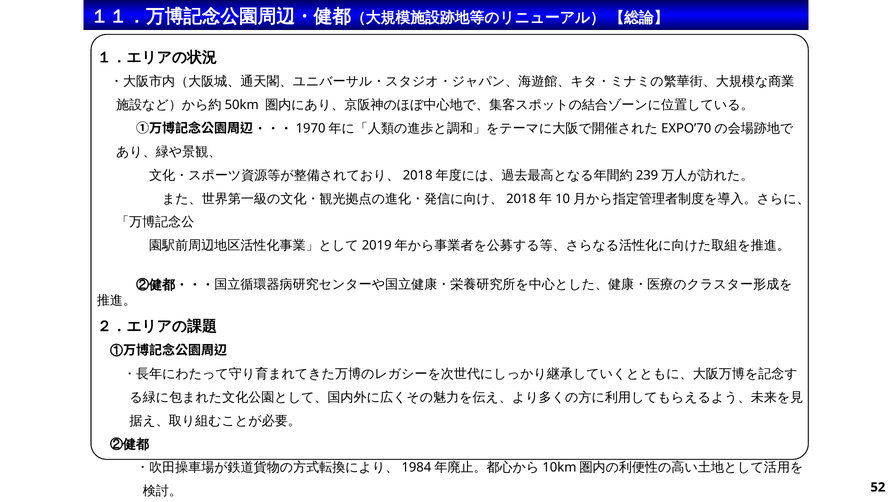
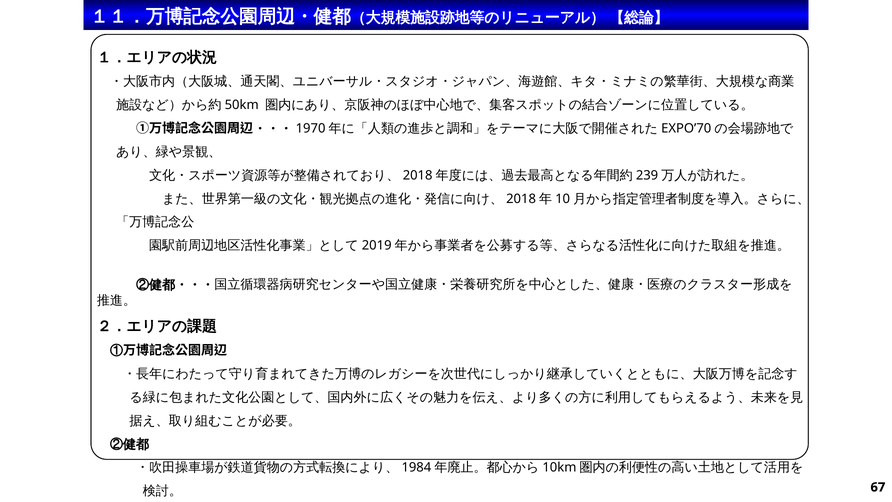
52: 52 -> 67 (878, 487)
